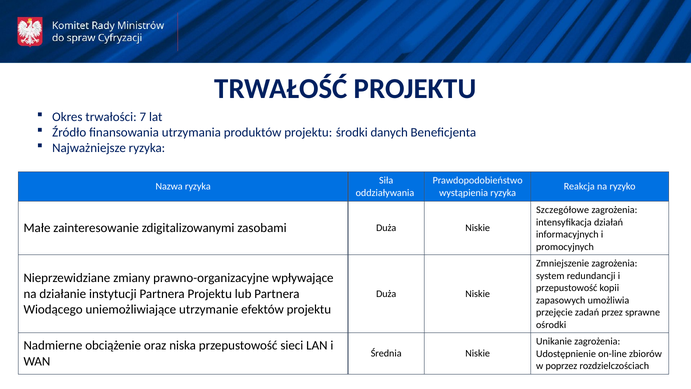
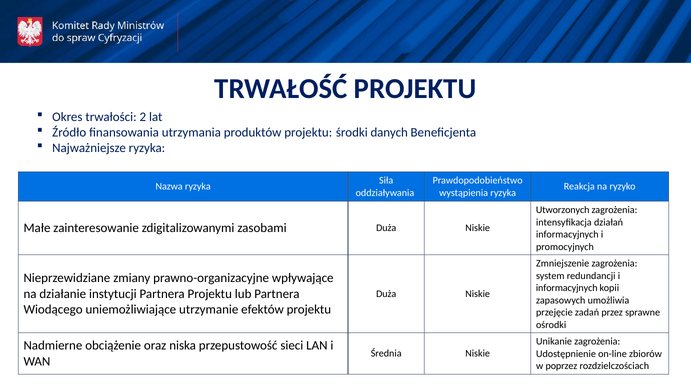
7: 7 -> 2 (143, 117)
Szczegółowe: Szczegółowe -> Utworzonych (563, 210)
przepustowość: przepustowość -> informacyjnych (567, 288)
